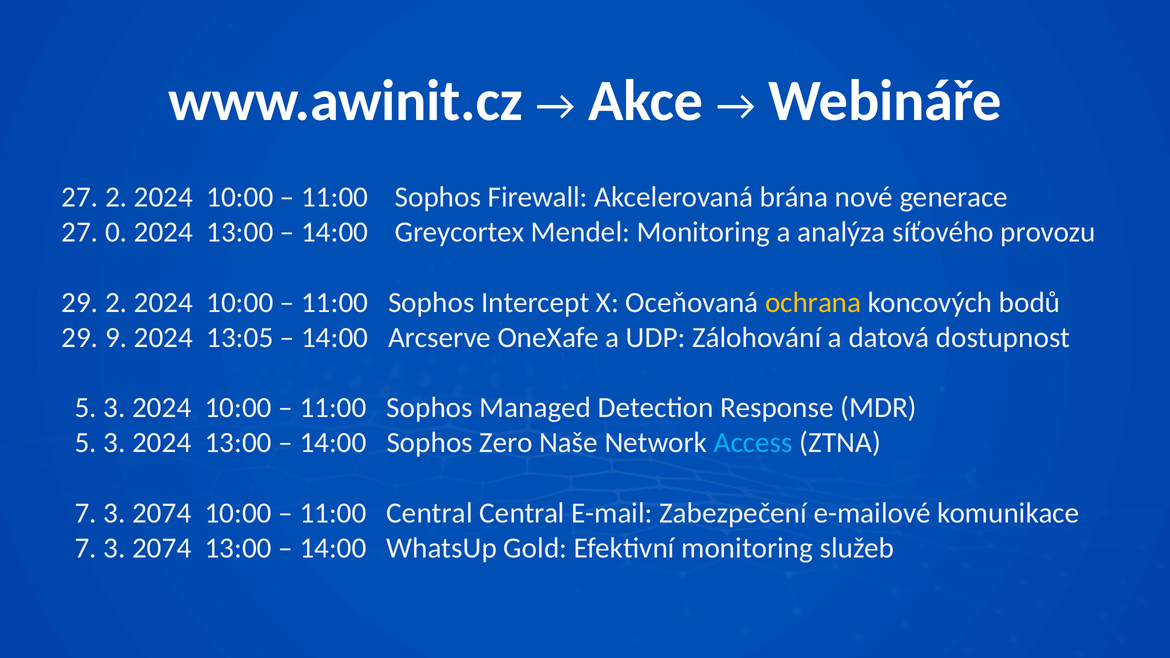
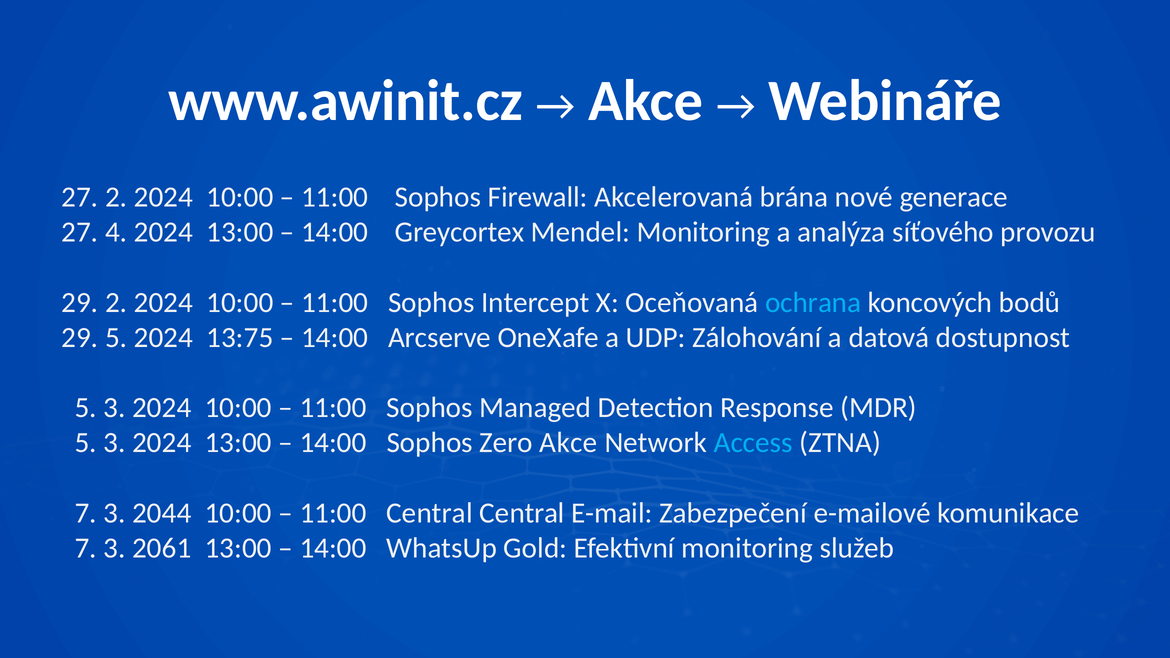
0: 0 -> 4 (116, 232)
ochrana colour: yellow -> light blue (813, 303)
29 9: 9 -> 5 (116, 338)
13:05: 13:05 -> 13:75 (240, 338)
Zero Naše: Naše -> Akce (568, 443)
2074: 2074 -> 2044 (162, 513)
2074: 2074 -> 2061 (162, 548)
